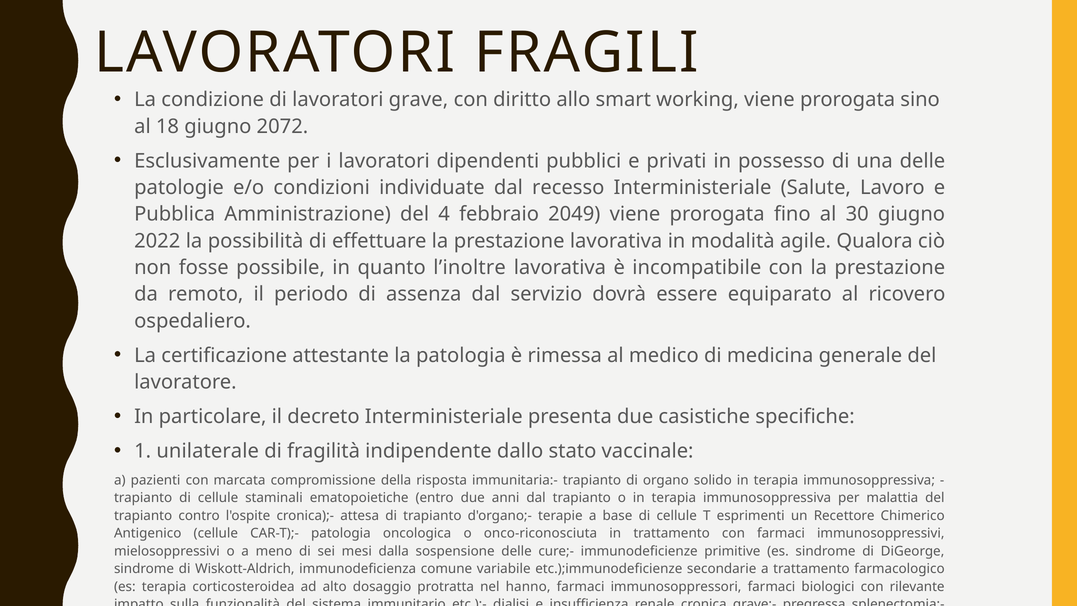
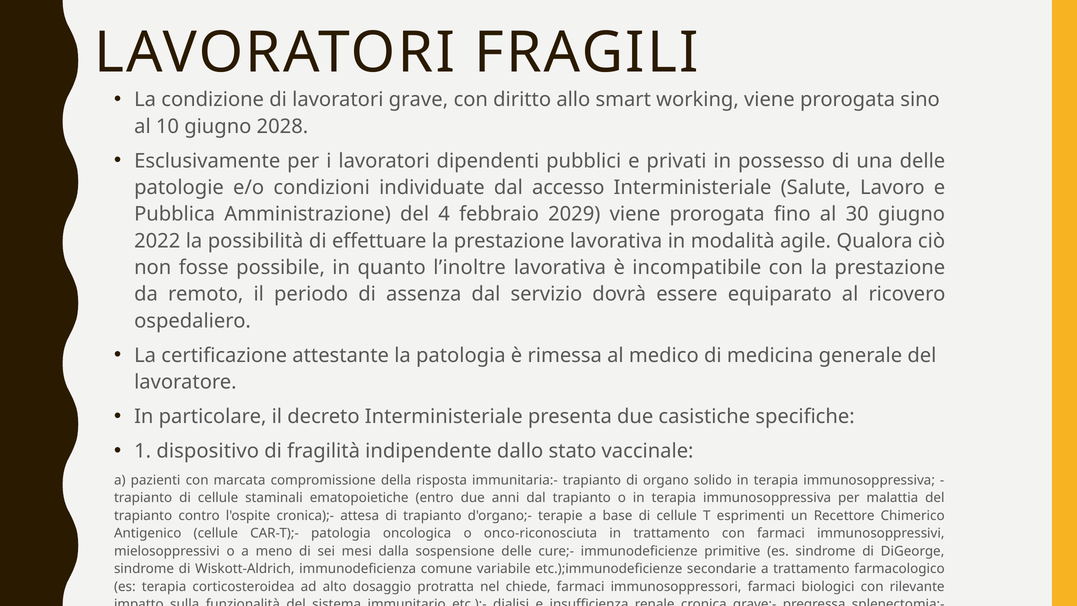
18: 18 -> 10 (167, 126)
2072: 2072 -> 2028 (282, 126)
recesso: recesso -> accesso (568, 188)
2049: 2049 -> 2029 (574, 214)
unilaterale: unilaterale -> dispositivo (208, 451)
hanno: hanno -> chiede (528, 587)
